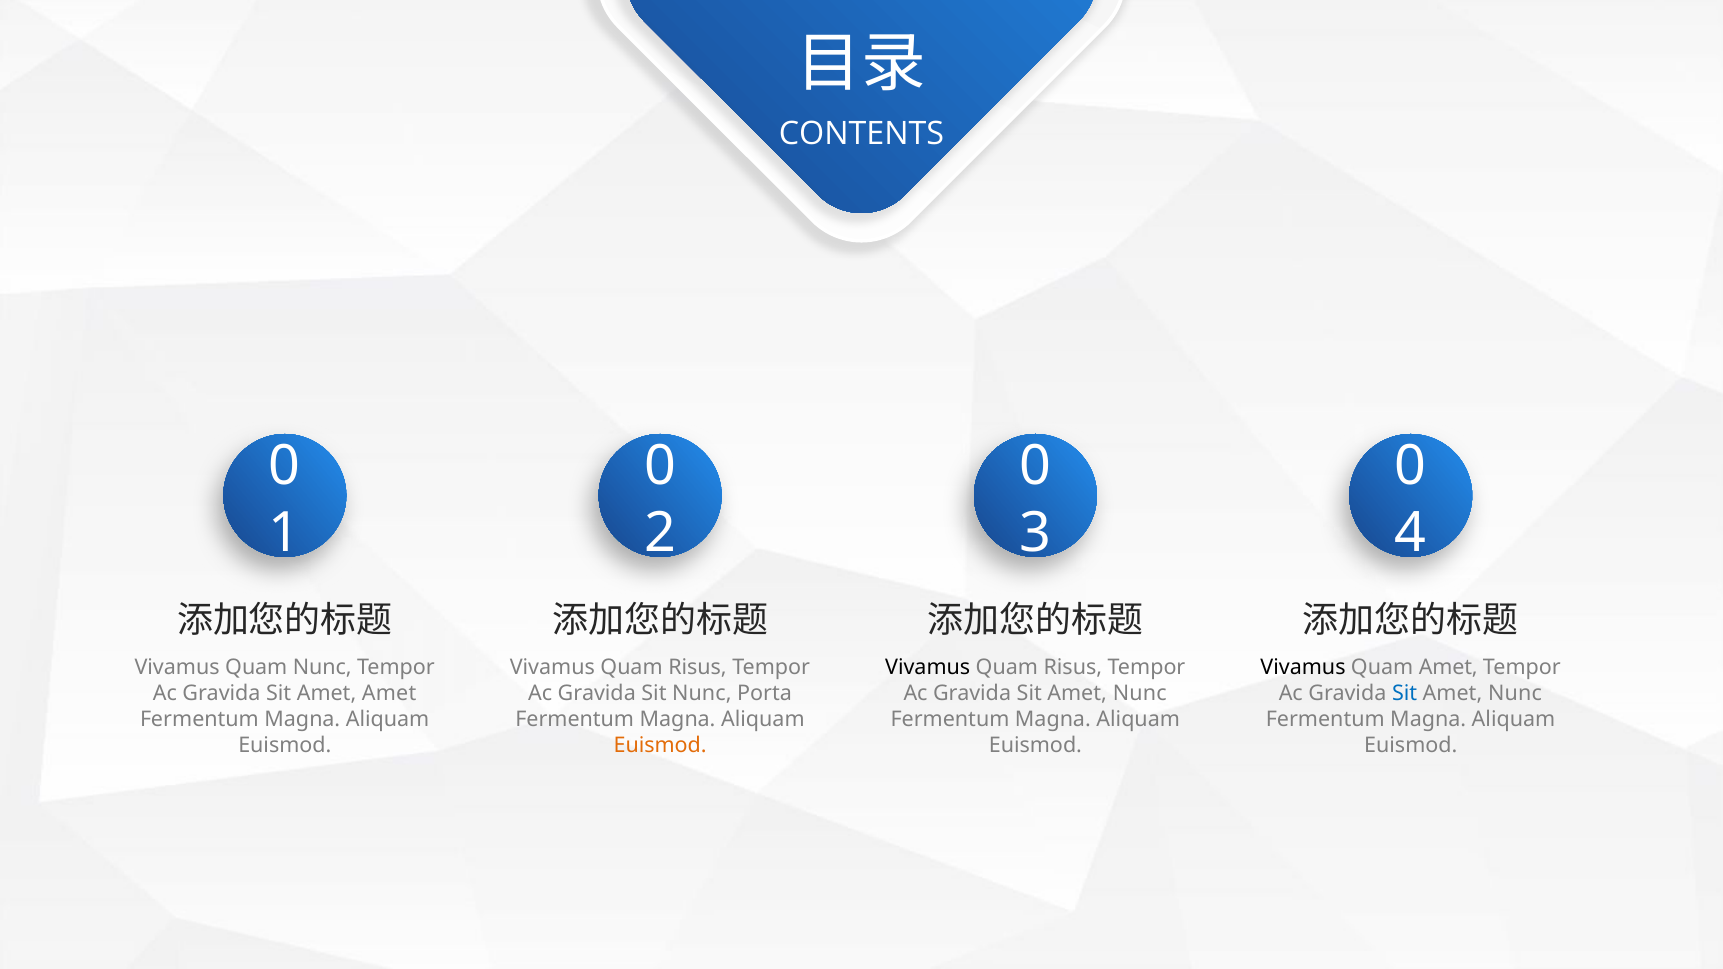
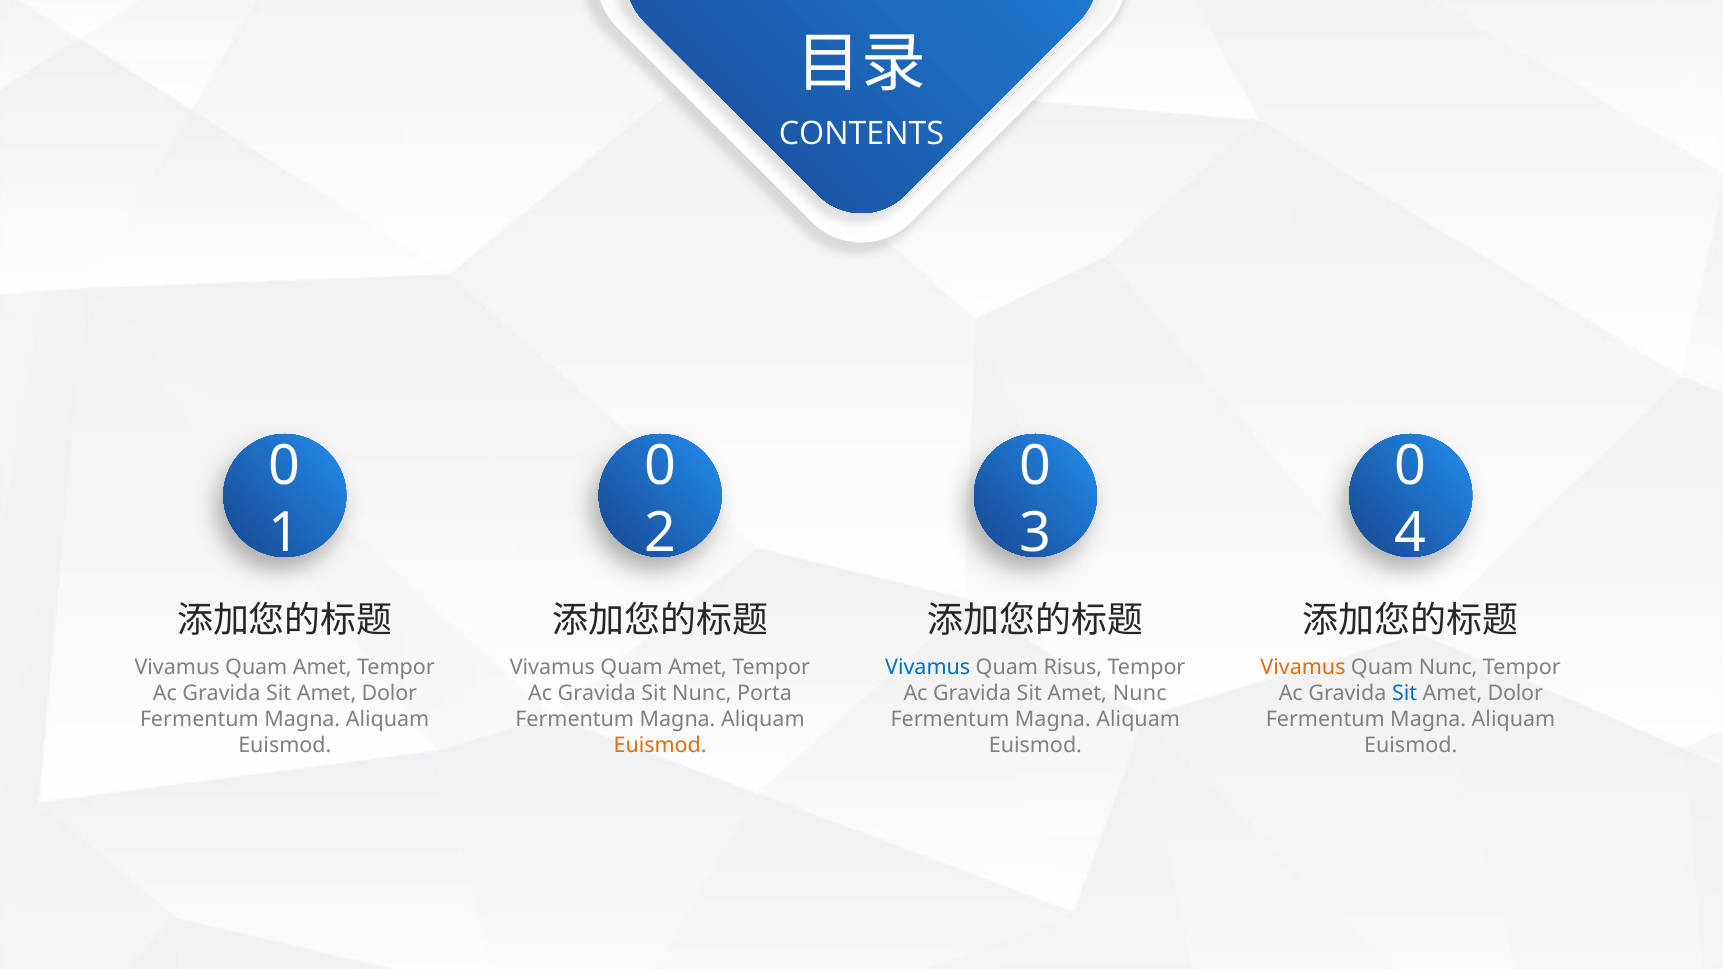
Nunc: Nunc -> Amet (322, 668)
Risus: Risus -> Amet (698, 668)
Vivamus colour: black -> blue (928, 668)
Vivamus colour: black -> orange (1303, 668)
Quam Amet: Amet -> Nunc (1448, 668)
Amet: Amet -> Dolor (389, 694)
Nunc: Nunc -> Dolor (1515, 694)
